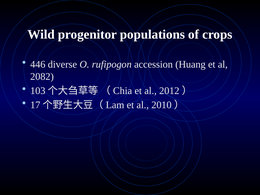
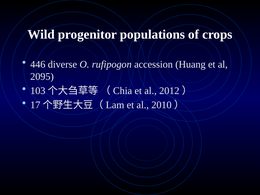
2082: 2082 -> 2095 (42, 77)
